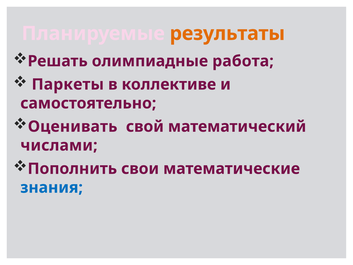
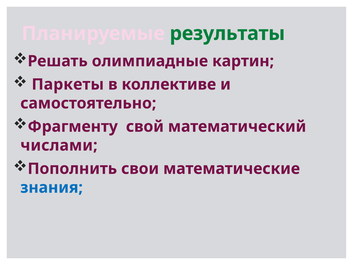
результаты colour: orange -> green (227, 33)
работа: работа -> картин (243, 61)
Оценивать: Оценивать -> Фрагменту (73, 126)
